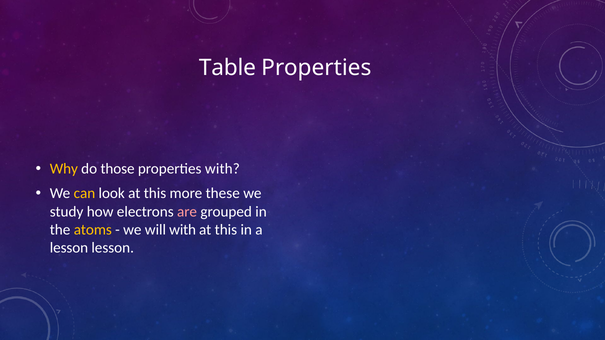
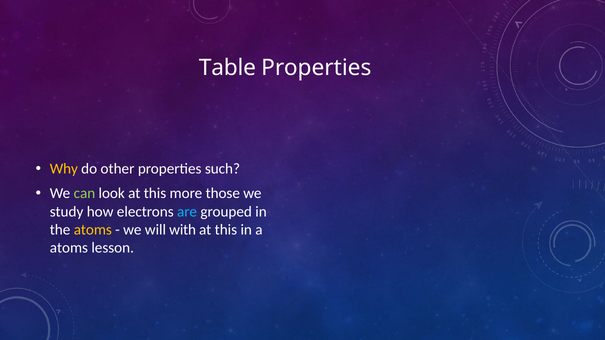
those: those -> other (117, 169)
properties with: with -> such (222, 169)
can colour: yellow -> light green (84, 194)
these: these -> those (223, 194)
are colour: pink -> light blue (187, 212)
lesson: lesson -> atoms (69, 248)
